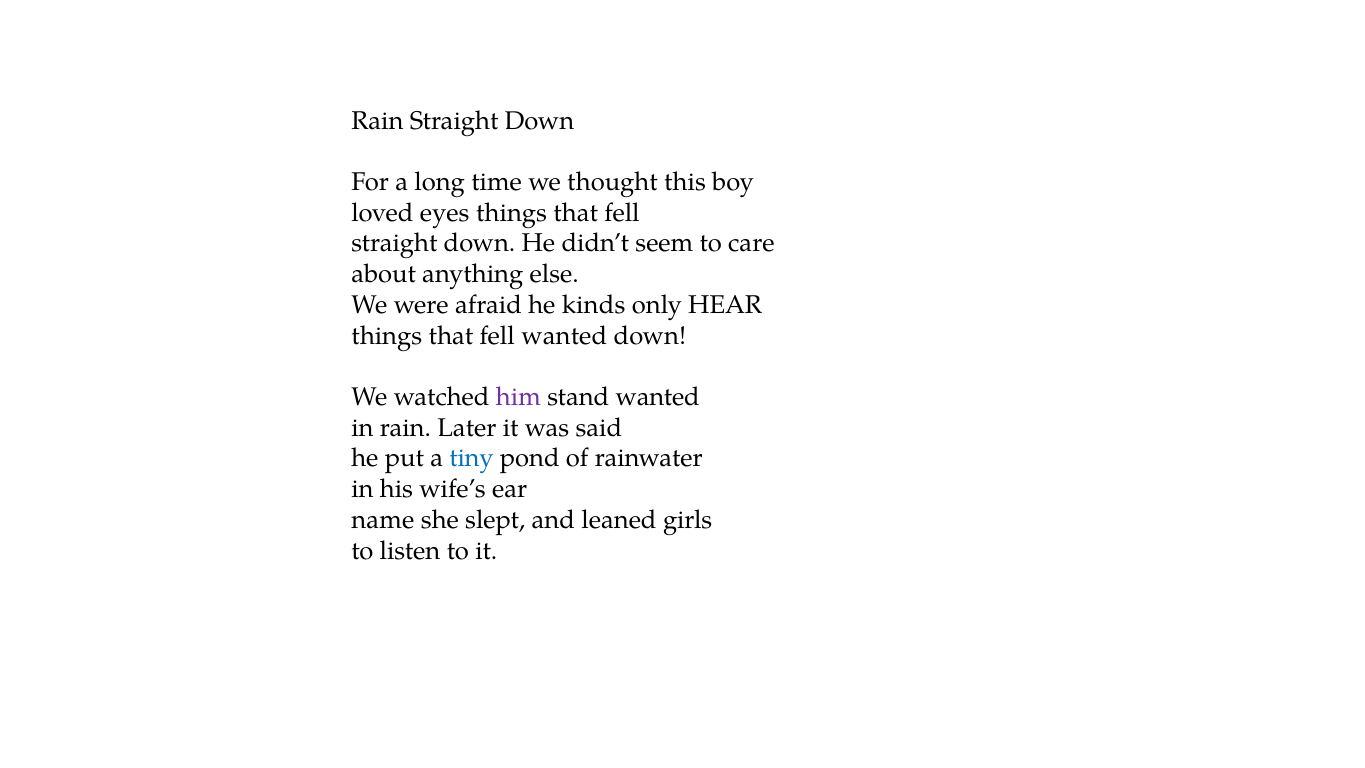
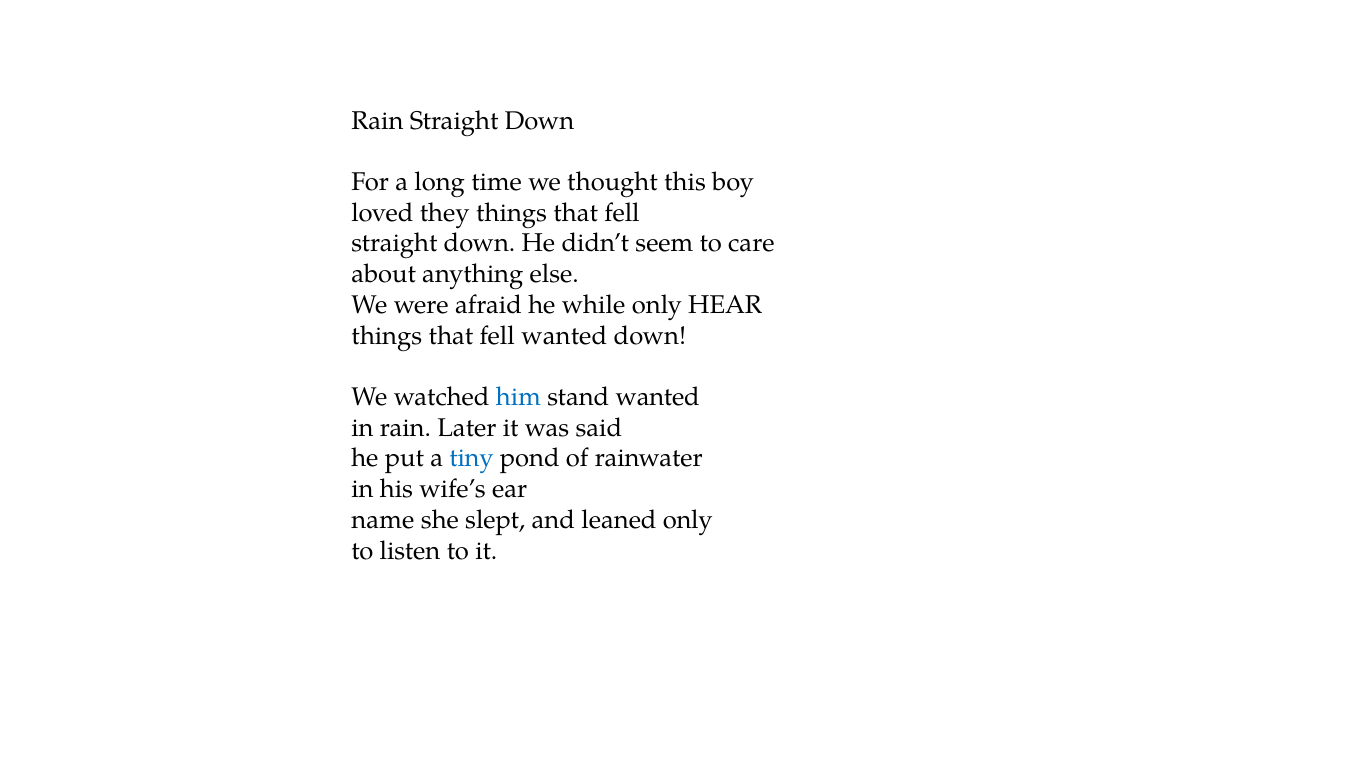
eyes: eyes -> they (445, 213)
kinds: kinds -> while (594, 305)
him colour: purple -> blue (518, 397)
leaned girls: girls -> only (688, 520)
